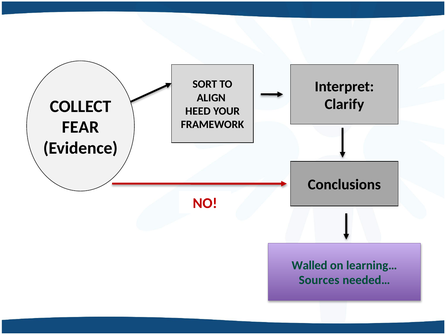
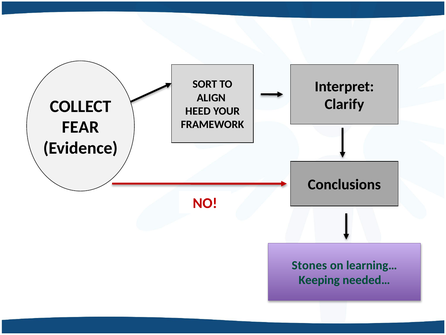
Walled: Walled -> Stones (309, 265)
Sources: Sources -> Keeping (319, 280)
